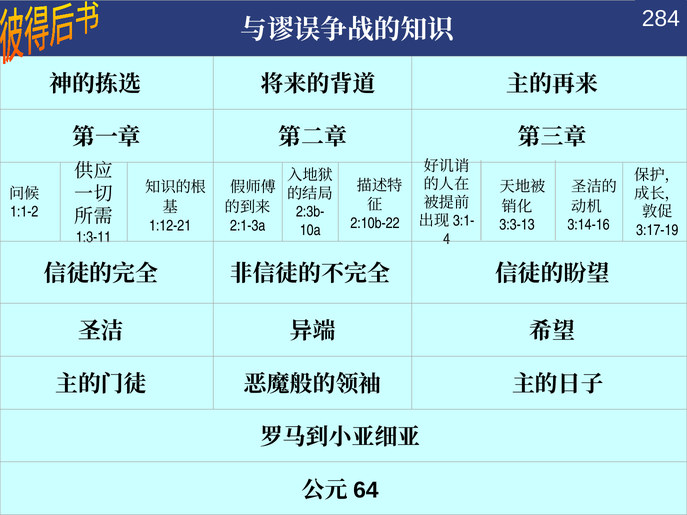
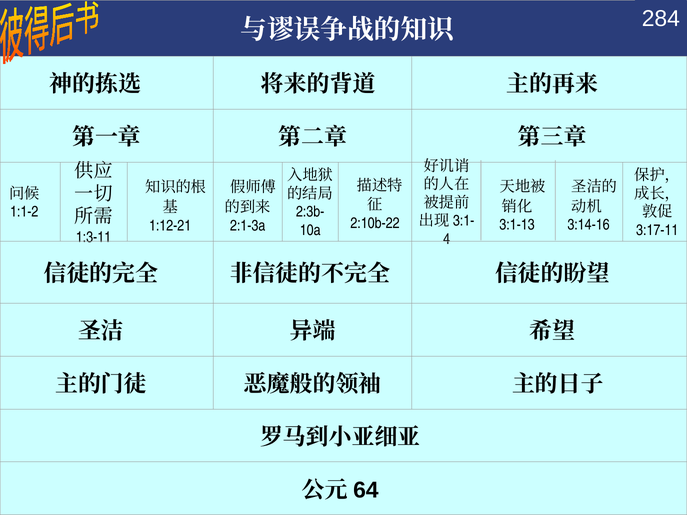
3:3-13: 3:3-13 -> 3:1-13 (517, 225)
3:17-19: 3:17-19 -> 3:17-11 (657, 230)
